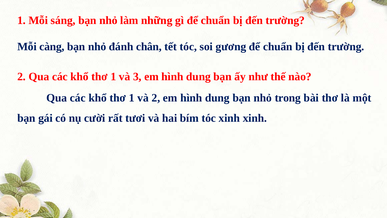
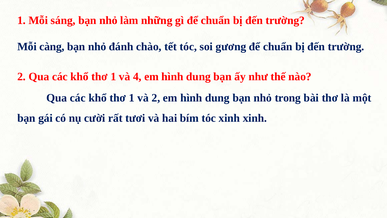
chân: chân -> chào (149, 47)
3: 3 -> 4 (137, 76)
